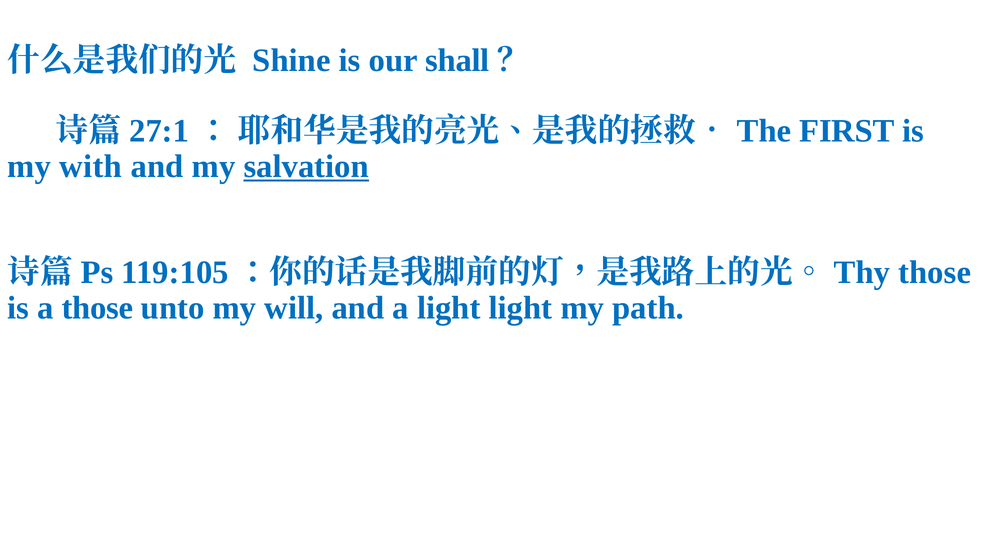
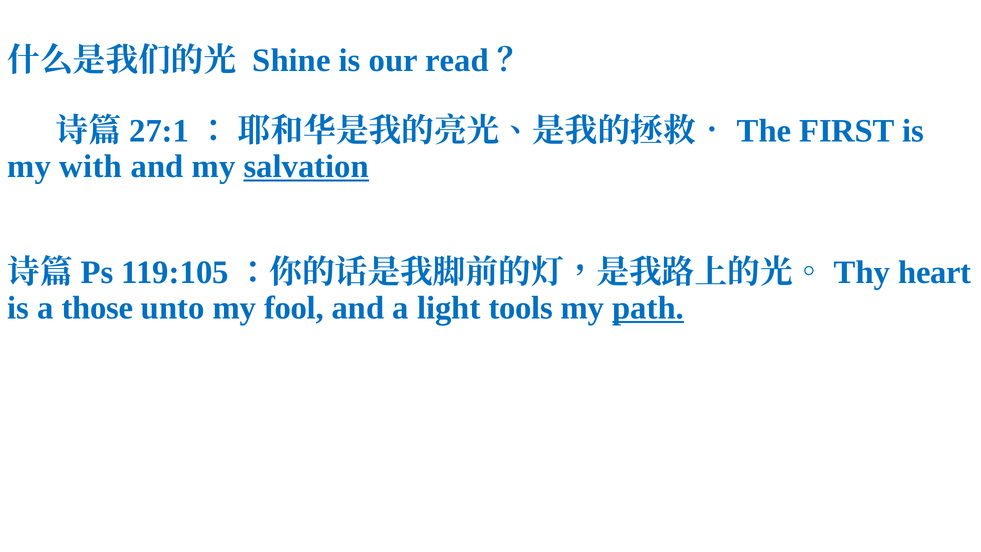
shall: shall -> read (457, 60)
those: those -> heart (935, 272)
will: will -> fool (294, 308)
light light: light -> tools (521, 308)
path underline: none -> present (648, 308)
